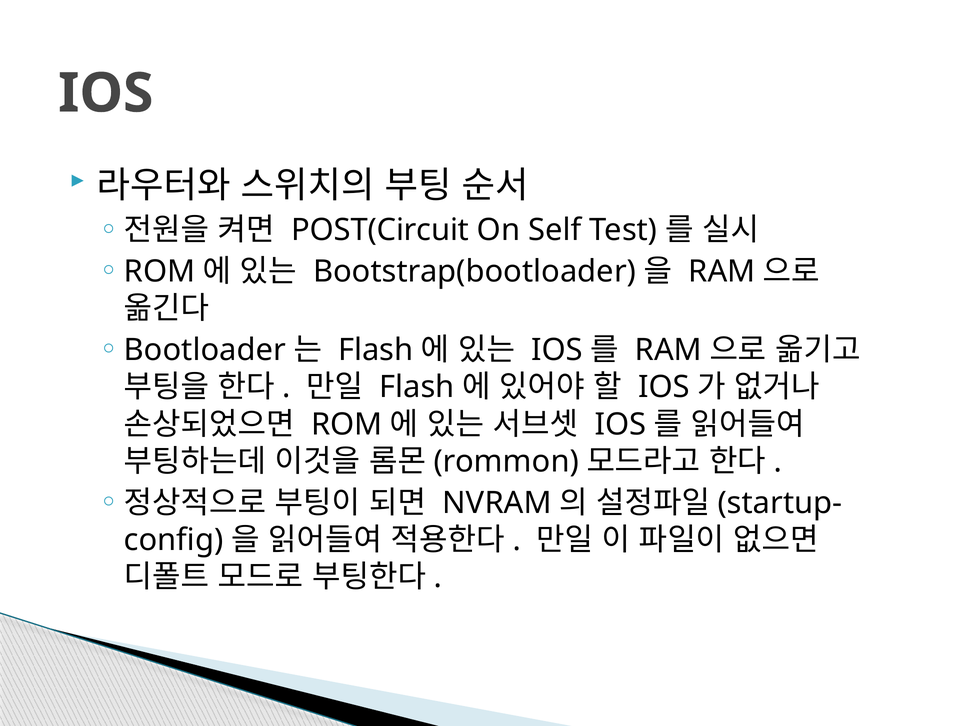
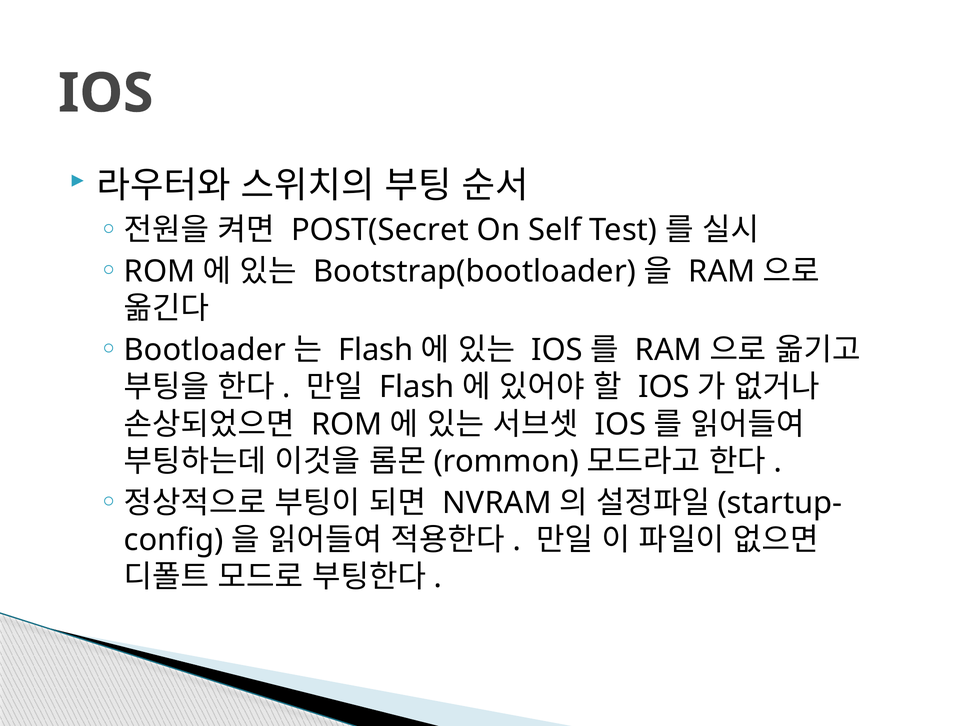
POST(Circuit: POST(Circuit -> POST(Secret (380, 230)
